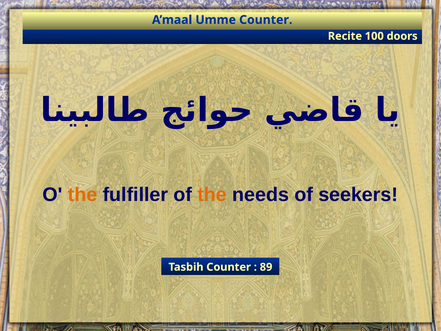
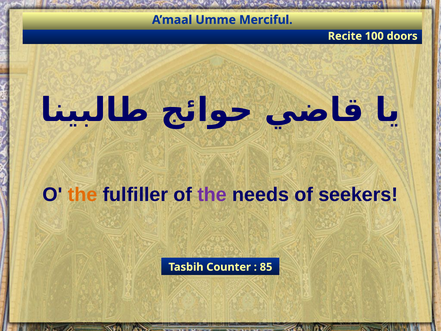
Umme Counter: Counter -> Merciful (266, 20)
the colour: orange -> purple (212, 195)
89: 89 -> 85 (266, 267)
